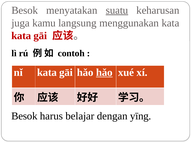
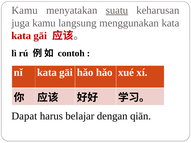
Besok: Besok -> Kamu (25, 10)
hǎo underline: present -> none (104, 73)
Besok: Besok -> Dapat (24, 116)
yīng: yīng -> qiān (141, 116)
